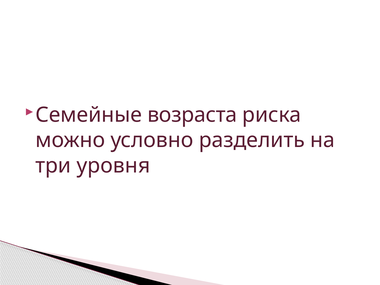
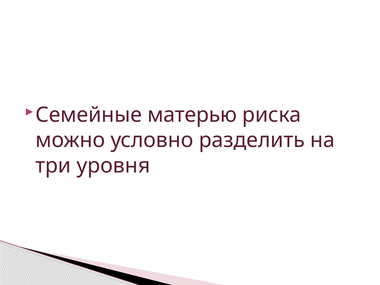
возраста: возраста -> матерью (192, 115)
